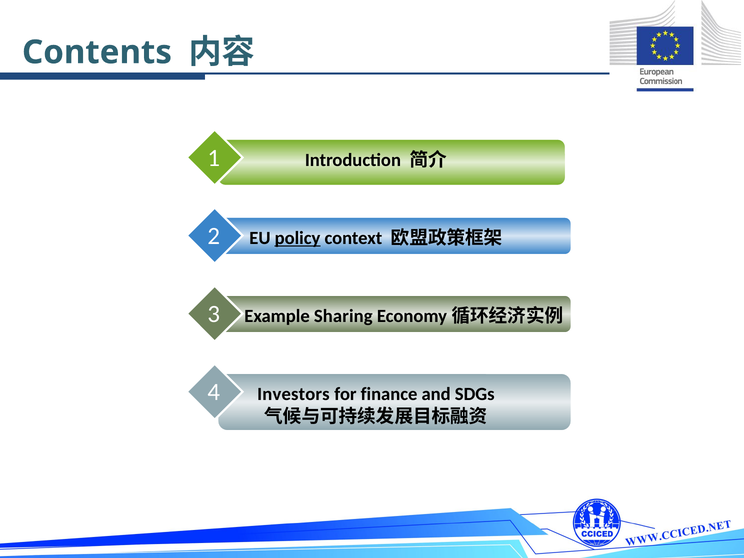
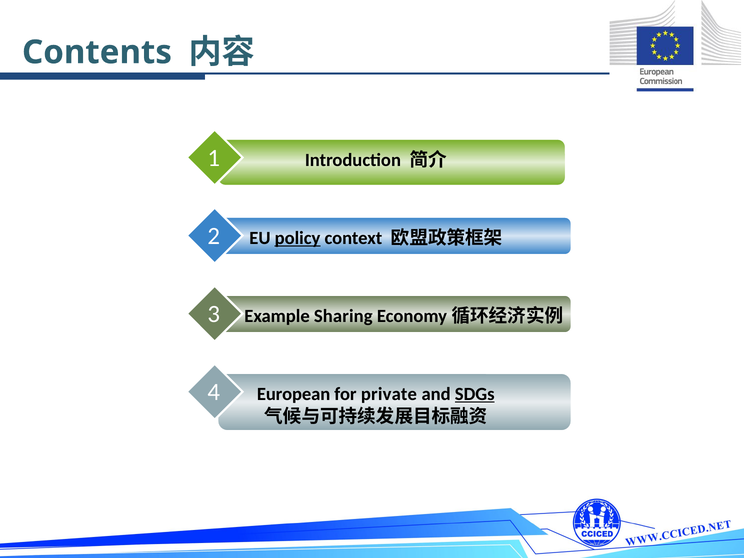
Investors: Investors -> European (294, 394)
finance: finance -> private (389, 394)
SDGs underline: none -> present (475, 394)
